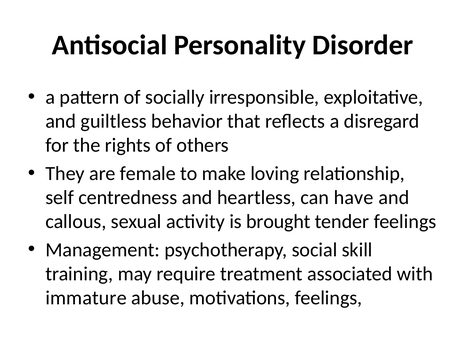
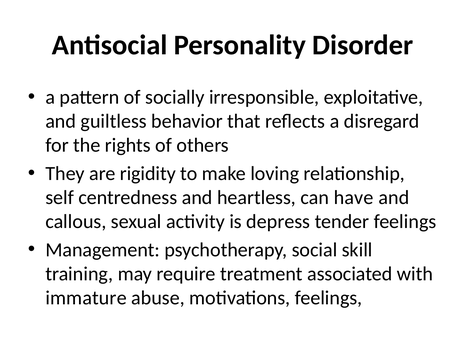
female: female -> rigidity (148, 174)
brought: brought -> depress (278, 222)
